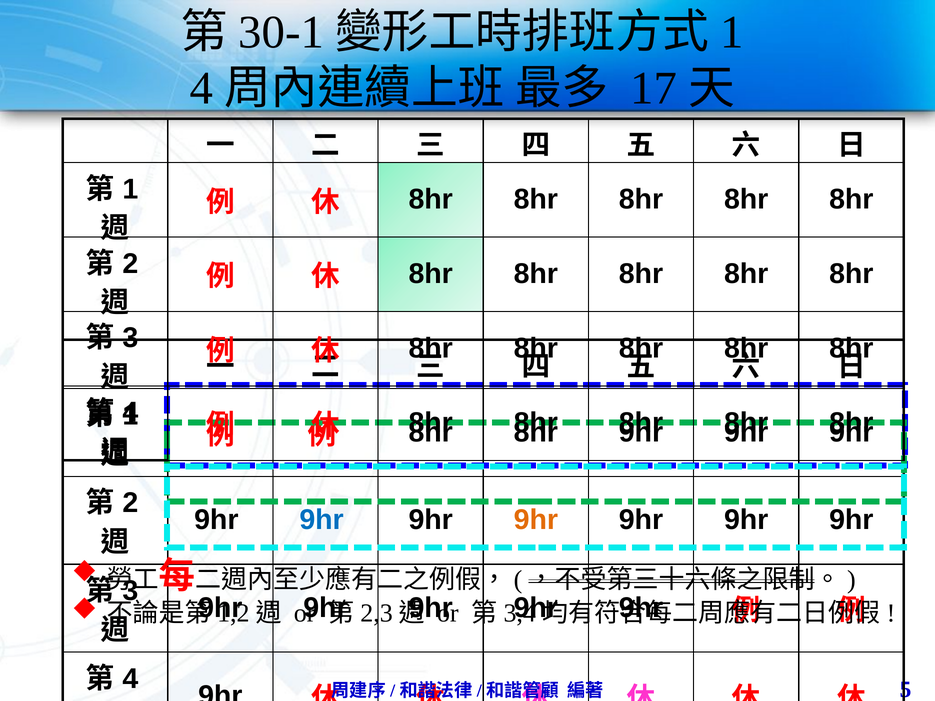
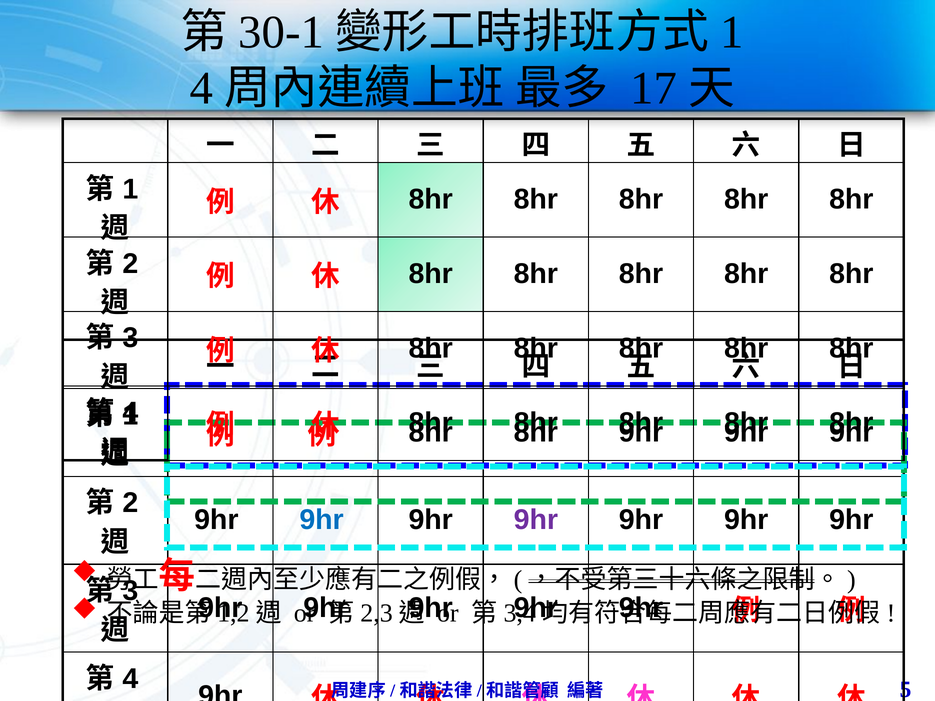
9hr colour: orange -> purple (536, 520)
